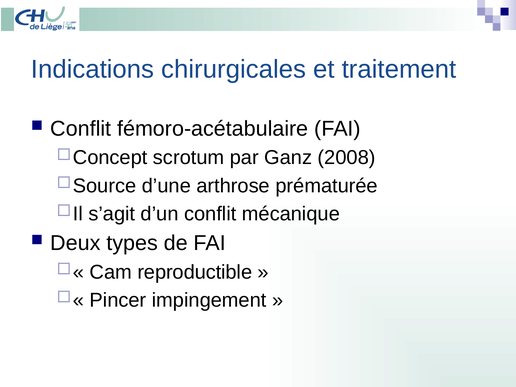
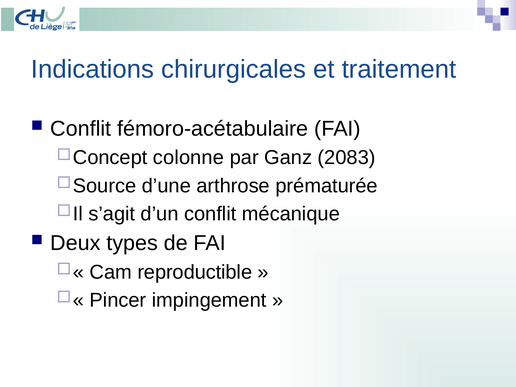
scrotum: scrotum -> colonne (189, 158)
2008: 2008 -> 2083 (347, 158)
